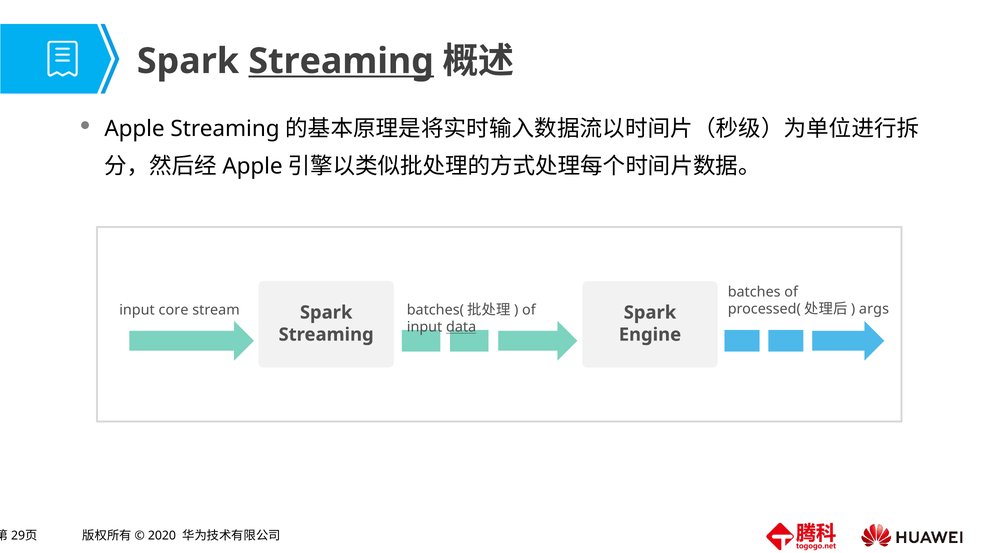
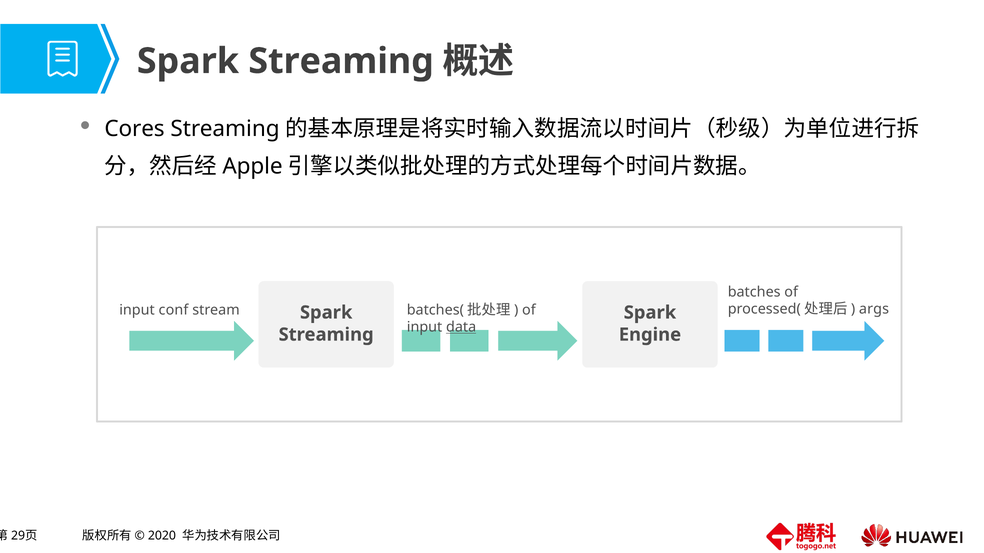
Streaming underline: present -> none (341, 61)
Apple: Apple -> Cores (135, 129)
core: core -> conf (174, 310)
